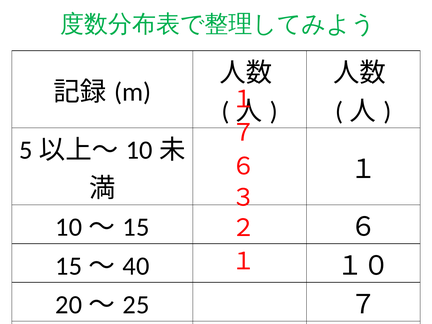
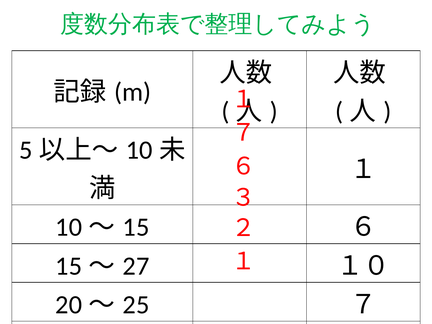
40: 40 -> 27 (136, 266)
